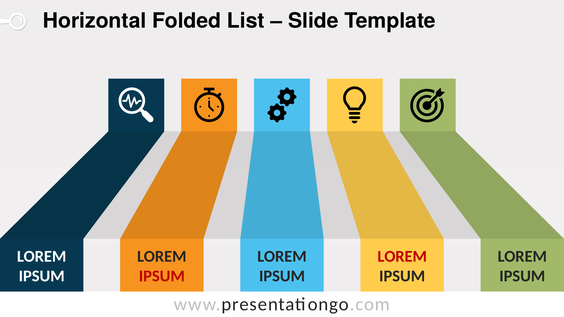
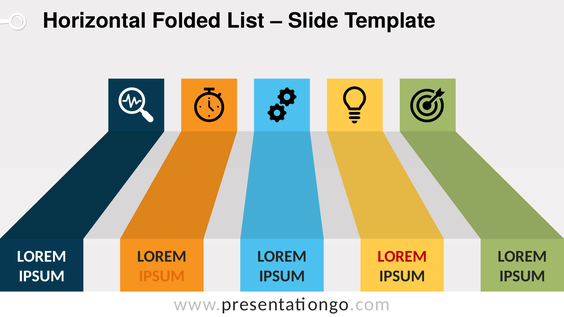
IPSUM colour: red -> orange (162, 276)
